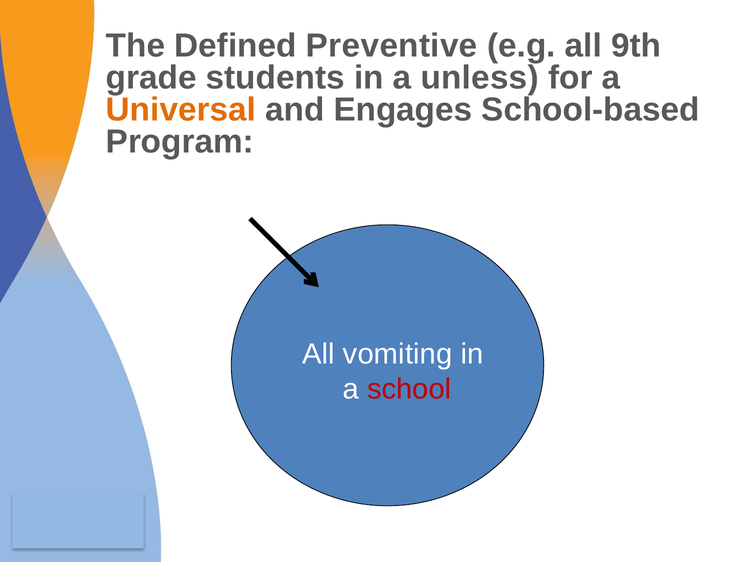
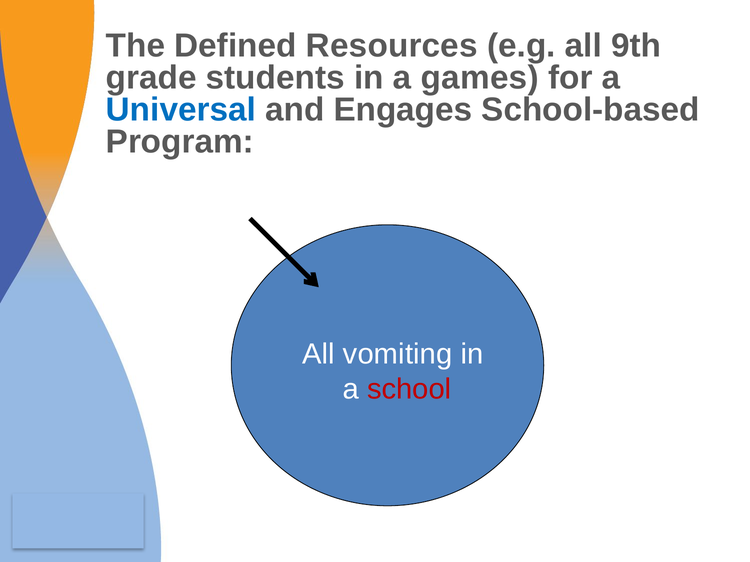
Preventive: Preventive -> Resources (392, 46)
unless: unless -> games (480, 78)
Universal colour: orange -> blue (181, 110)
